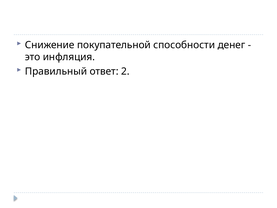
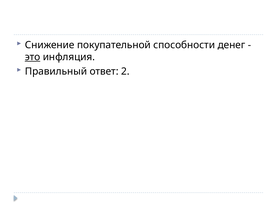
это underline: none -> present (33, 57)
